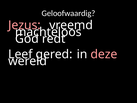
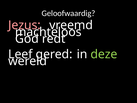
deze colour: pink -> light green (104, 54)
